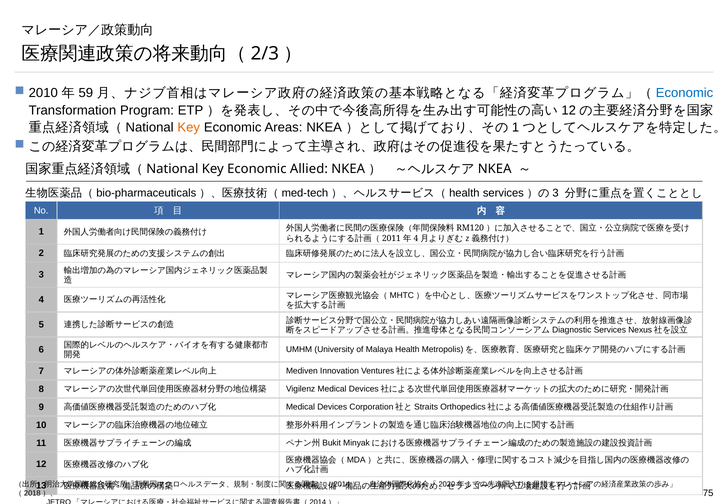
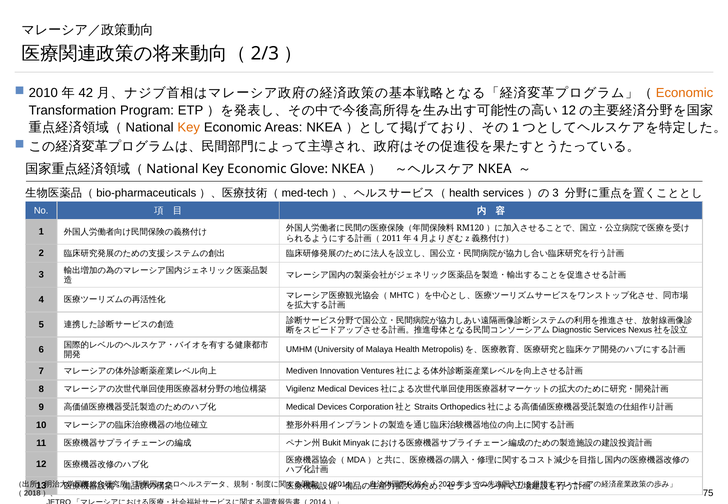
59: 59 -> 42 (86, 93)
Economic colour: blue -> orange (685, 93)
Allied: Allied -> Glove (309, 169)
